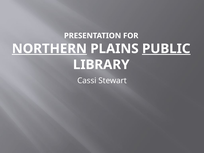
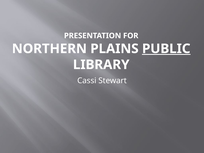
NORTHERN underline: present -> none (49, 49)
